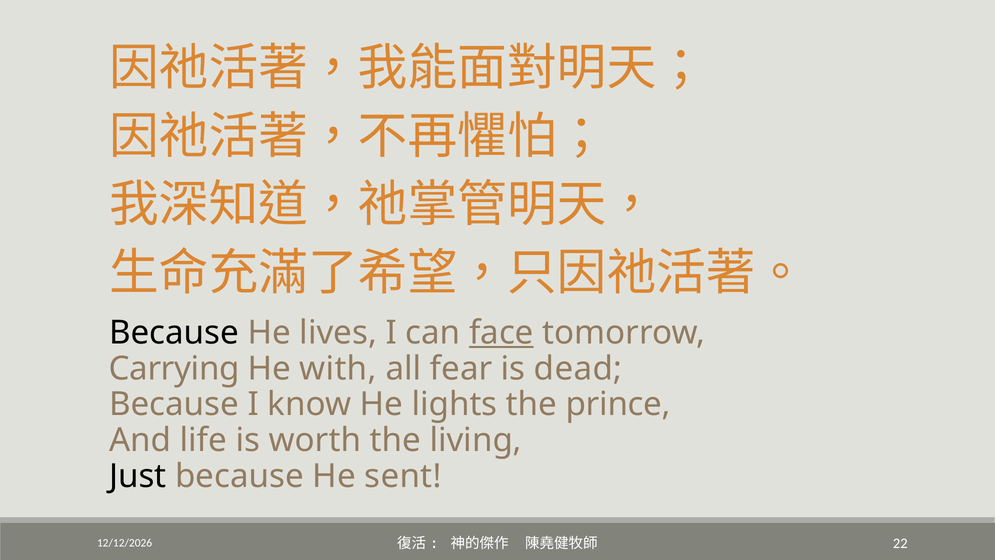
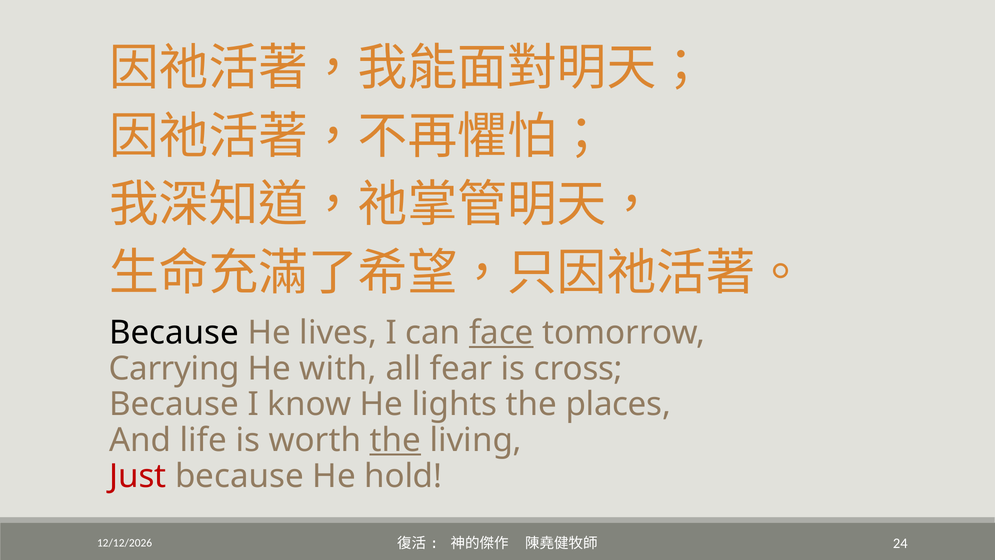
dead: dead -> cross (578, 368)
prince: prince -> places (618, 404)
the underline: none -> present (395, 440)
Just colour: black -> red (138, 476)
sent: sent -> hold (403, 476)
22: 22 -> 24 (900, 543)
